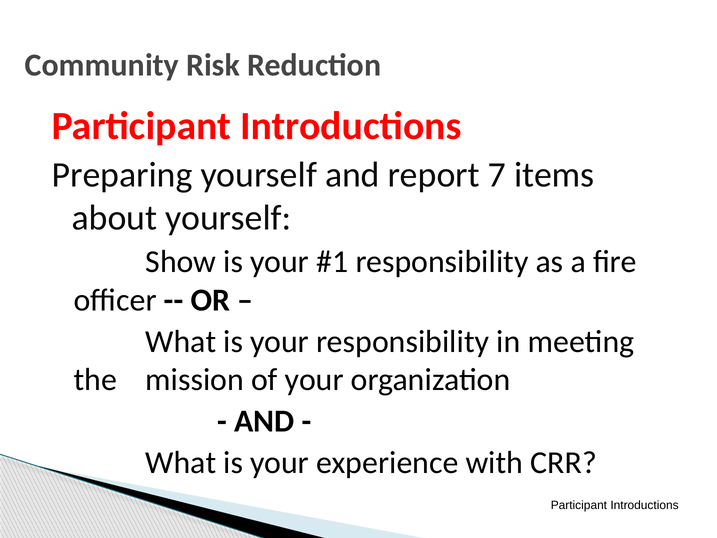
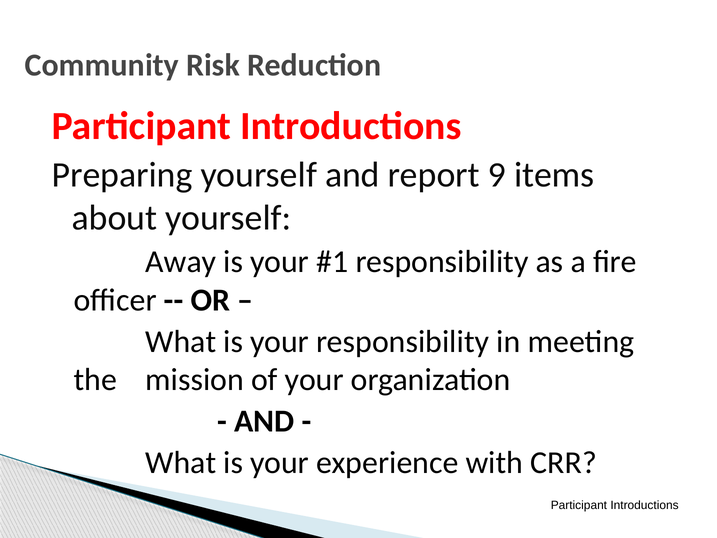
7: 7 -> 9 (497, 175)
Show: Show -> Away (181, 262)
